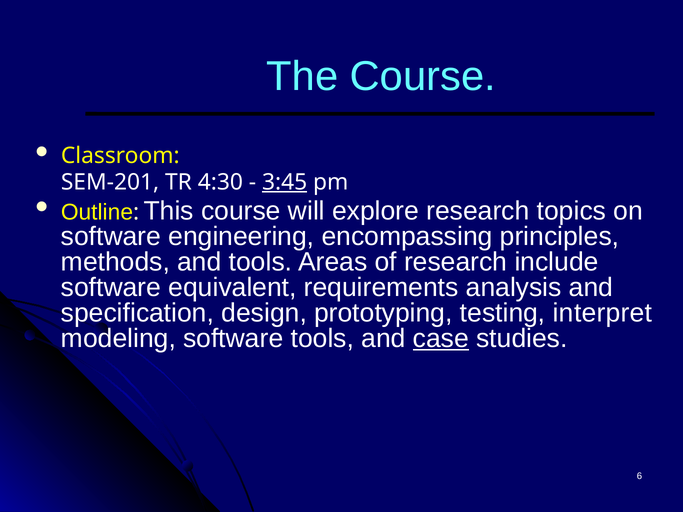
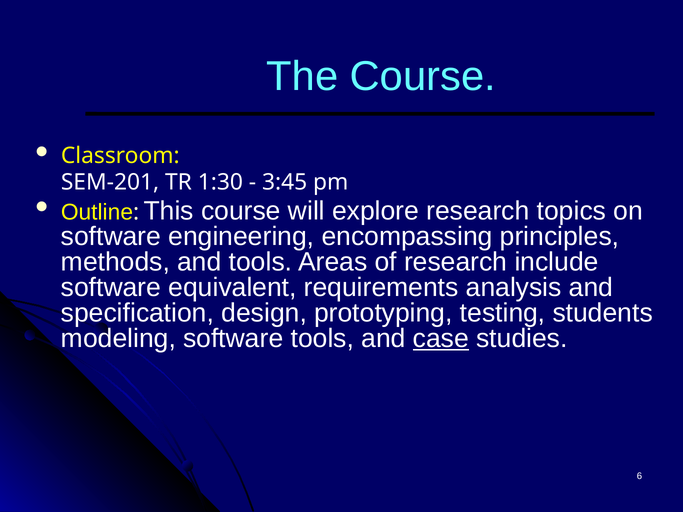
4:30: 4:30 -> 1:30 (220, 182)
3:45 underline: present -> none (285, 182)
interpret: interpret -> students (603, 313)
